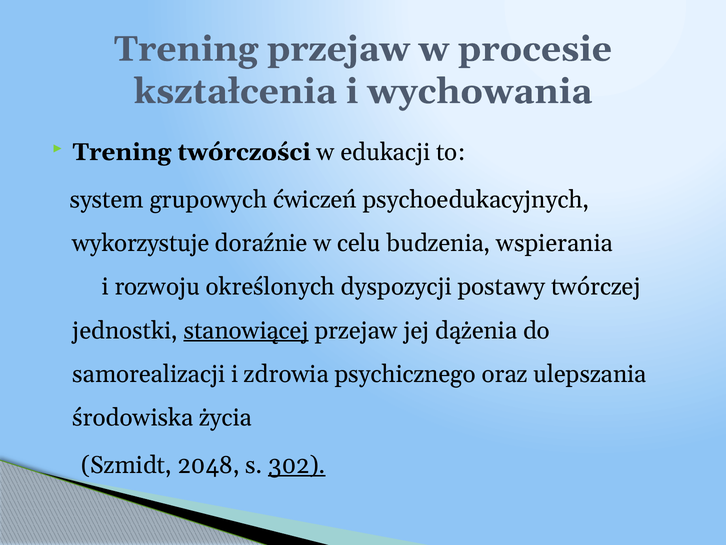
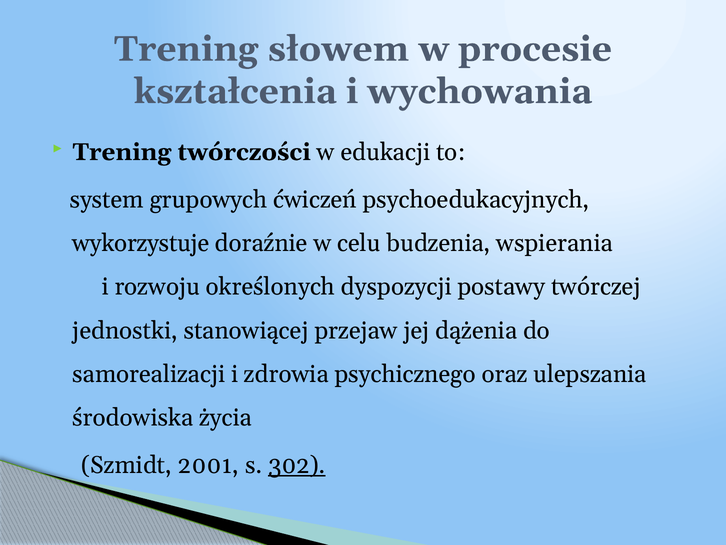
Trening przejaw: przejaw -> słowem (338, 49)
stanowiącej underline: present -> none (246, 330)
2048: 2048 -> 2001 (208, 465)
